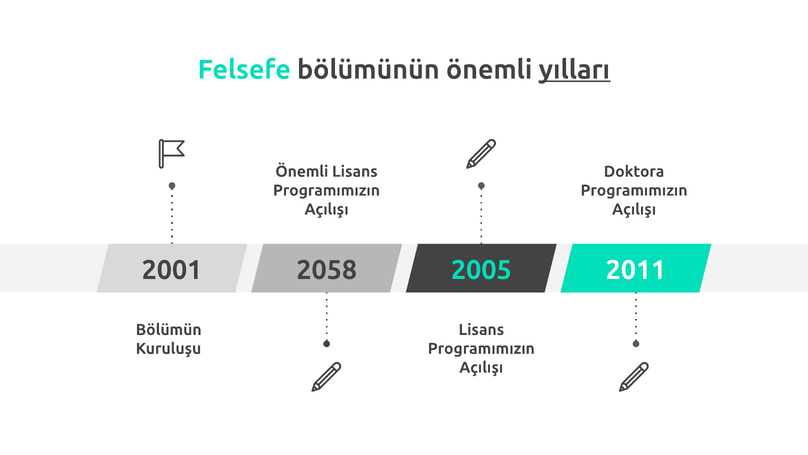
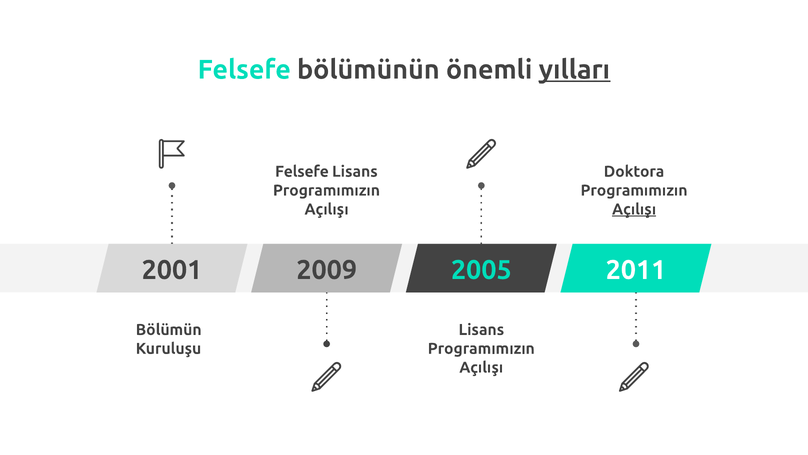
Önemli: Önemli -> Felsefe (302, 171)
Açılışı underline: none -> present (634, 209)
2058: 2058 -> 2009 (327, 270)
